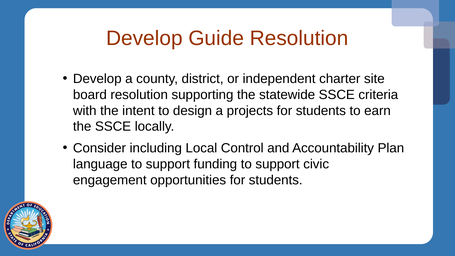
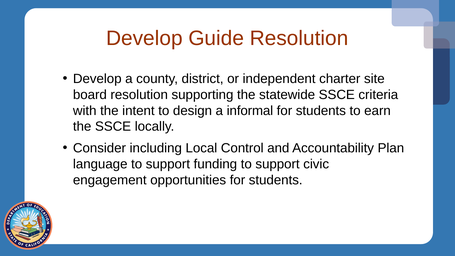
projects: projects -> informal (250, 111)
